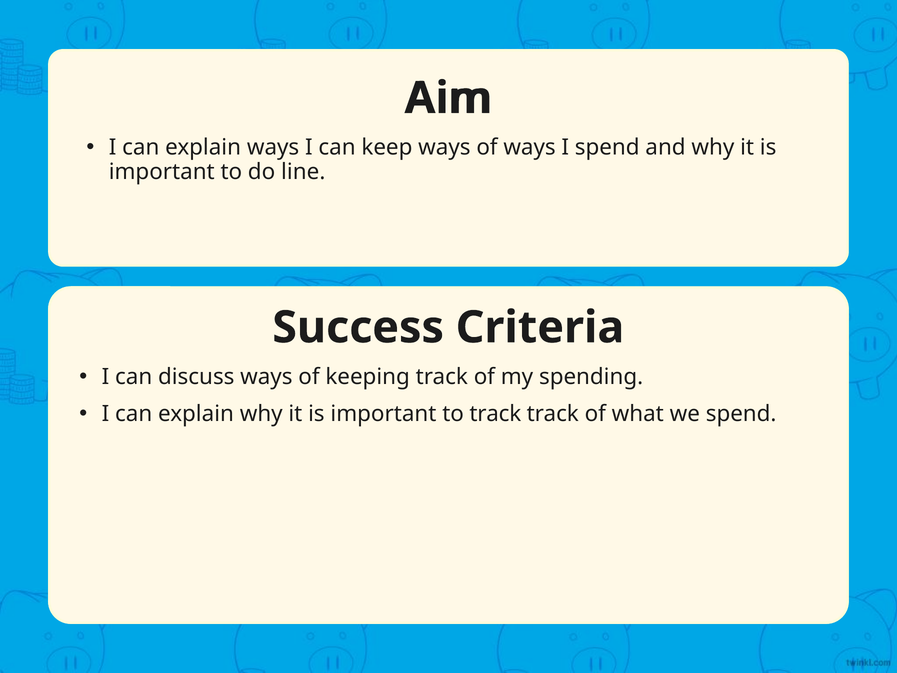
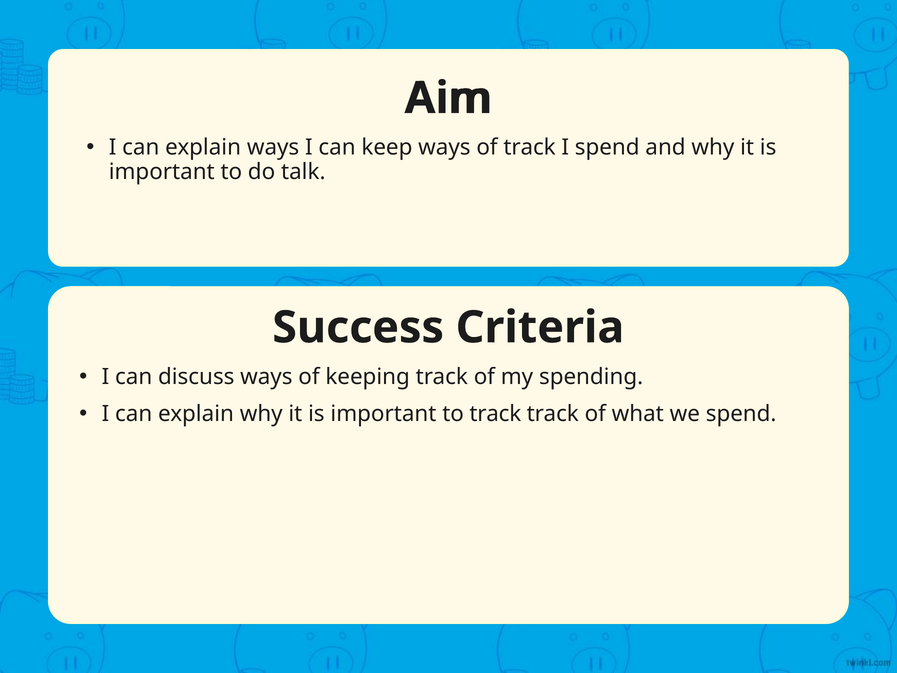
of ways: ways -> track (530, 147)
line: line -> talk (303, 172)
